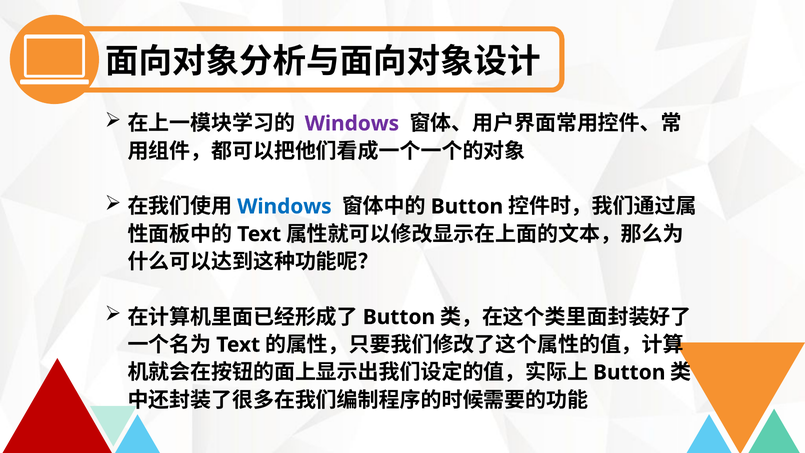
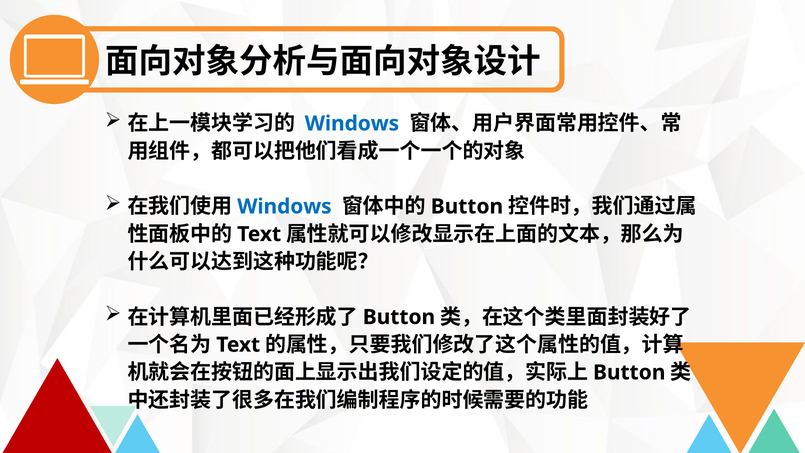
Windows colour: purple -> blue (352, 124)
